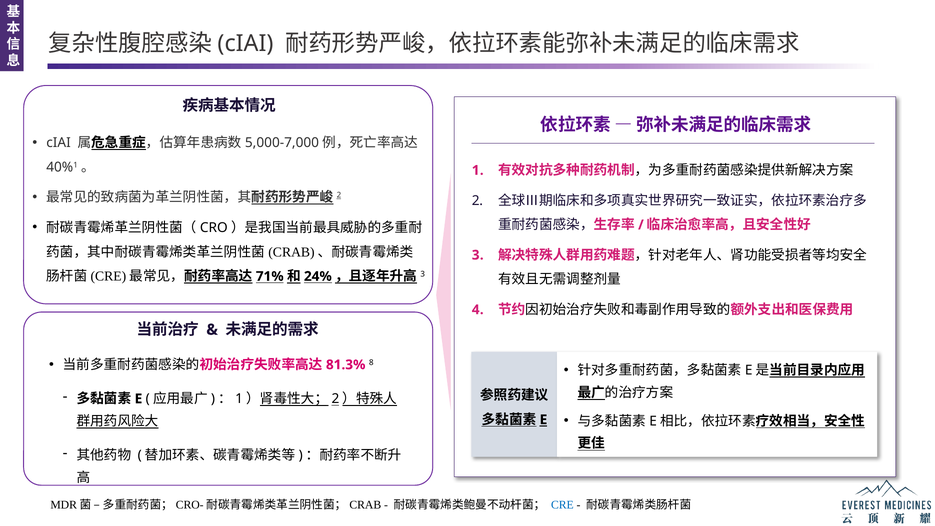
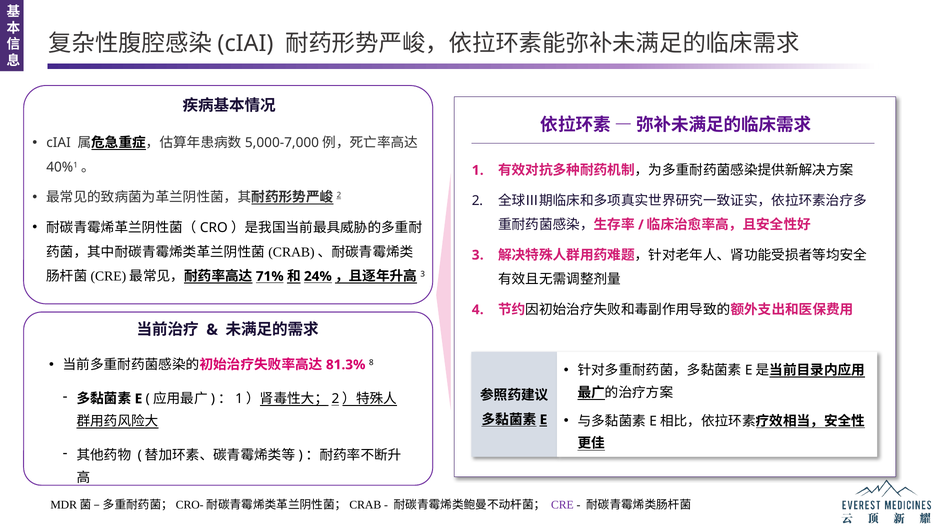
CRE colour: blue -> purple (562, 505)
